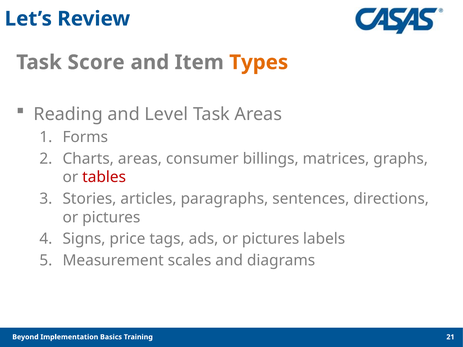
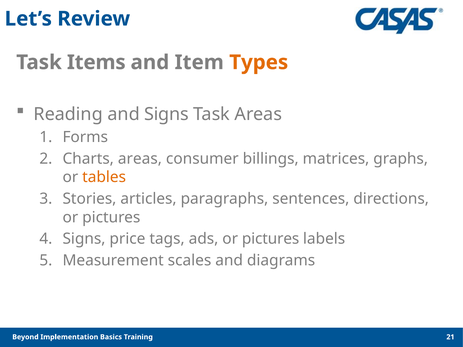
Score: Score -> Items (96, 62)
and Level: Level -> Signs (166, 114)
tables colour: red -> orange (104, 177)
